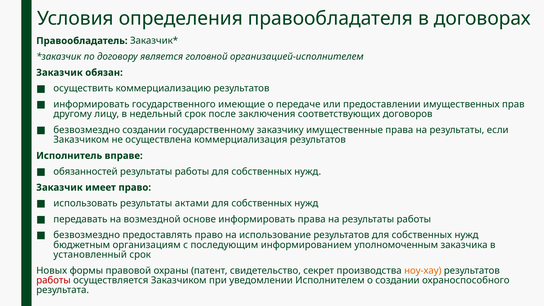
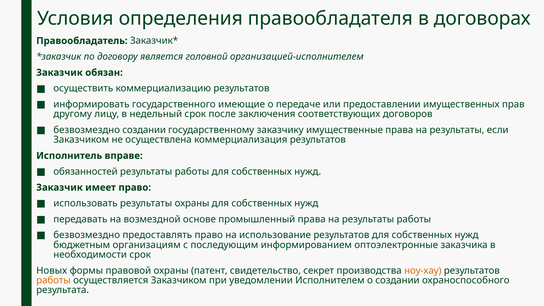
результаты актами: актами -> охраны (192, 203)
основе информировать: информировать -> промышленный (257, 219)
уполномоченным: уполномоченным -> оптоэлектронные (396, 245)
установленный: установленный -> необходимости (90, 255)
работы colour: red -> orange (53, 280)
